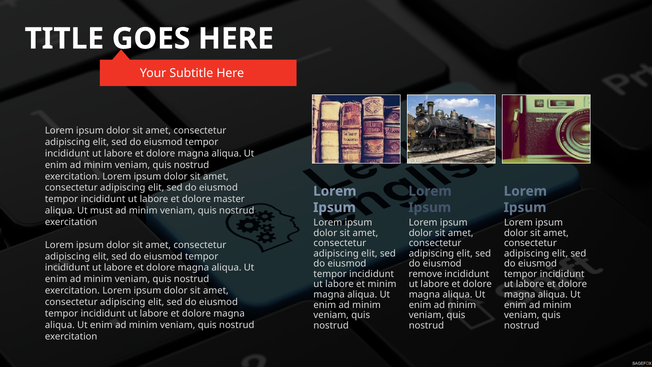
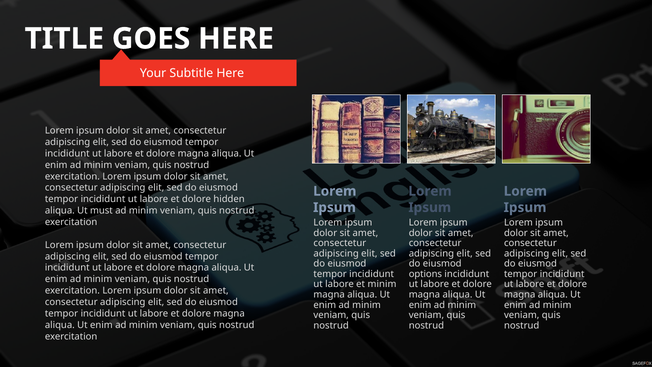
master: master -> hidden (229, 199)
remove: remove -> options (425, 274)
